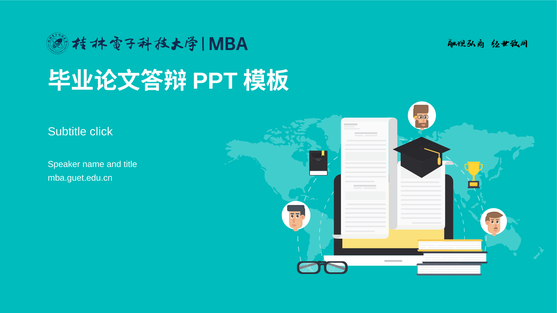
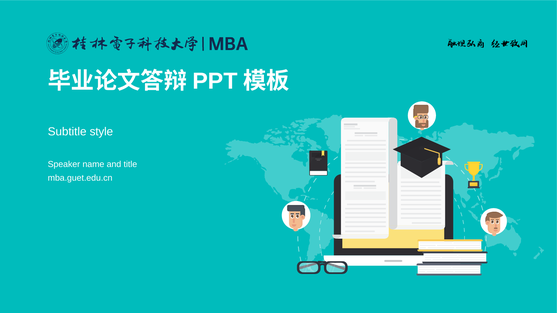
click: click -> style (101, 132)
